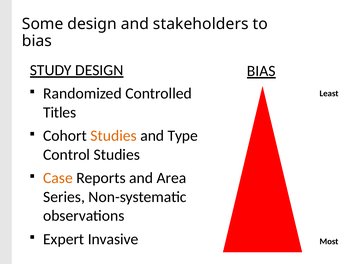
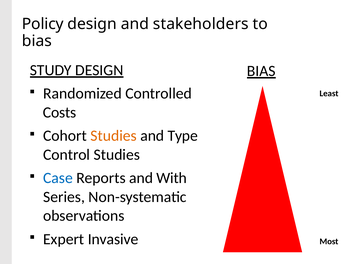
Some: Some -> Policy (43, 24)
Titles: Titles -> Costs (60, 112)
Case colour: orange -> blue (58, 178)
Area: Area -> With (172, 178)
